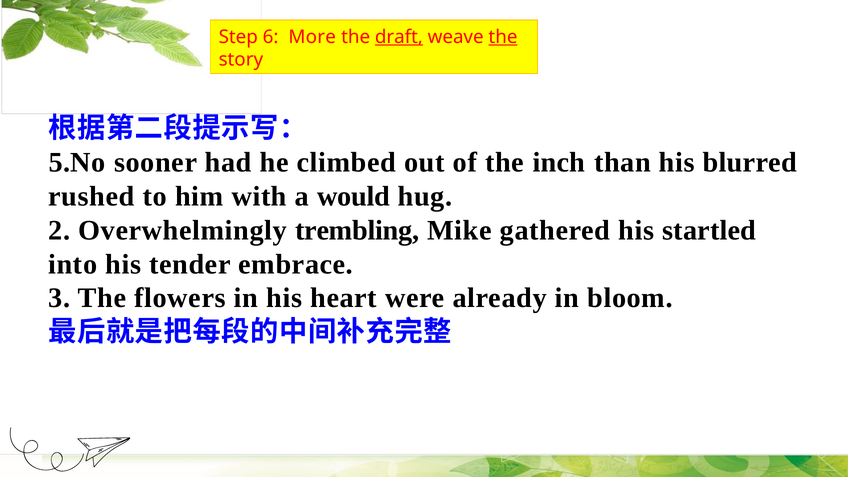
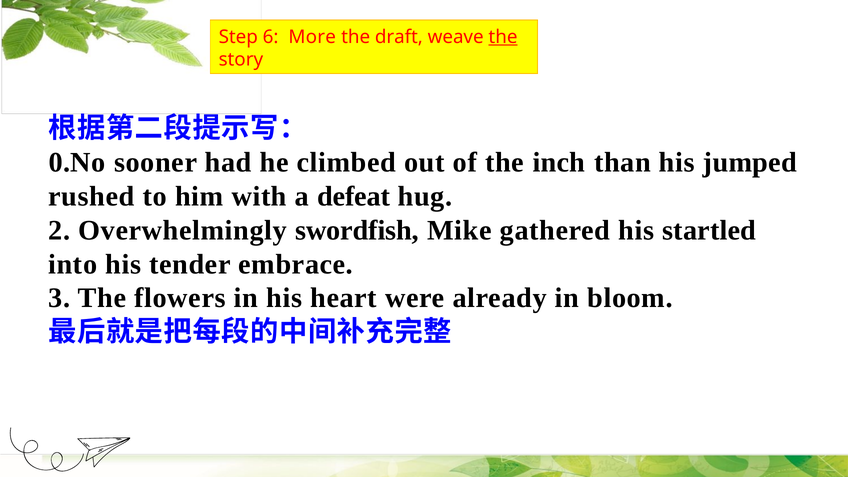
draft underline: present -> none (399, 37)
5.No: 5.No -> 0.No (77, 162)
blurred: blurred -> jumped (750, 162)
would: would -> defeat (354, 196)
trembling: trembling -> swordfish (357, 230)
